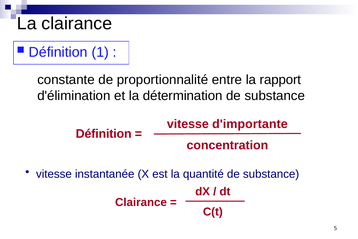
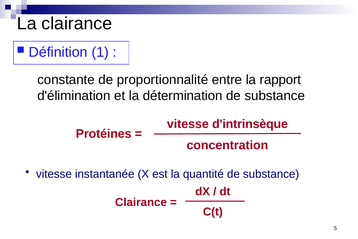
d'importante: d'importante -> d'intrinsèque (250, 124)
Définition: Définition -> Protéines (104, 134)
